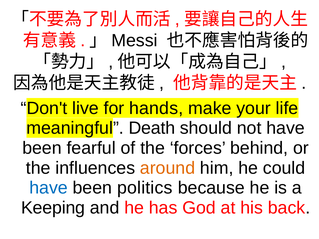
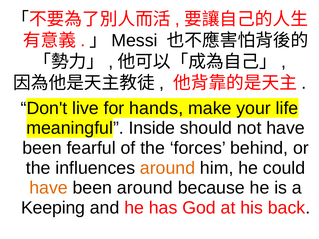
Death: Death -> Inside (152, 128)
have colour: blue -> orange (49, 188)
been politics: politics -> around (145, 188)
